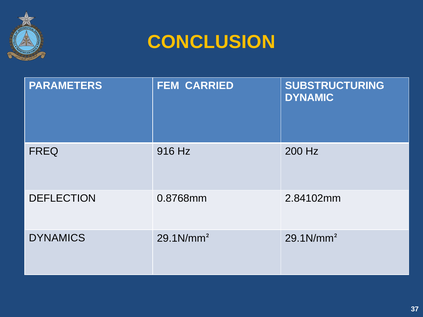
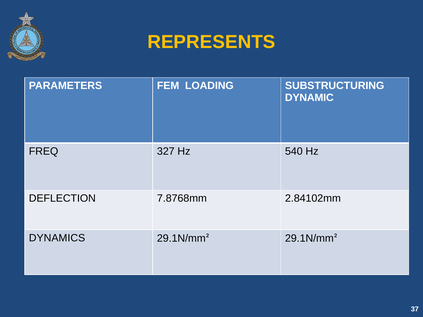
CONCLUSION: CONCLUSION -> REPRESENTS (211, 42)
CARRIED: CARRIED -> LOADING (209, 86)
916: 916 -> 327 (166, 151)
200: 200 -> 540 (294, 151)
0.8768mm: 0.8768mm -> 7.8768mm (182, 199)
